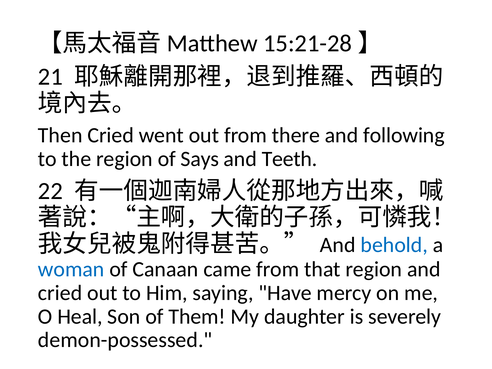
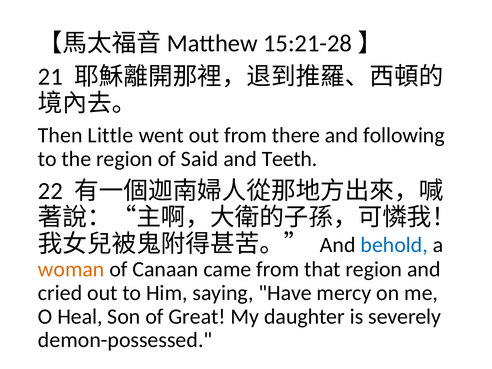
Then Cried: Cried -> Little (111, 135)
Says: Says -> Said (200, 159)
woman colour: blue -> orange (71, 269)
Them: Them -> Great (197, 316)
